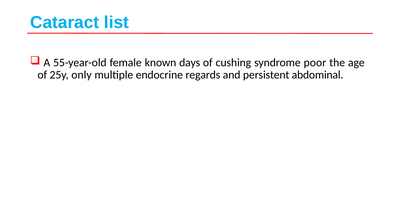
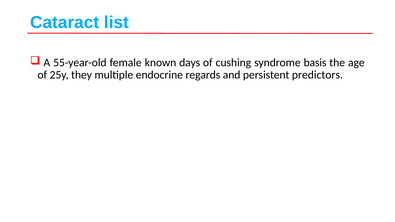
poor: poor -> basis (315, 63)
only: only -> they (82, 75)
abdominal: abdominal -> predictors (317, 75)
